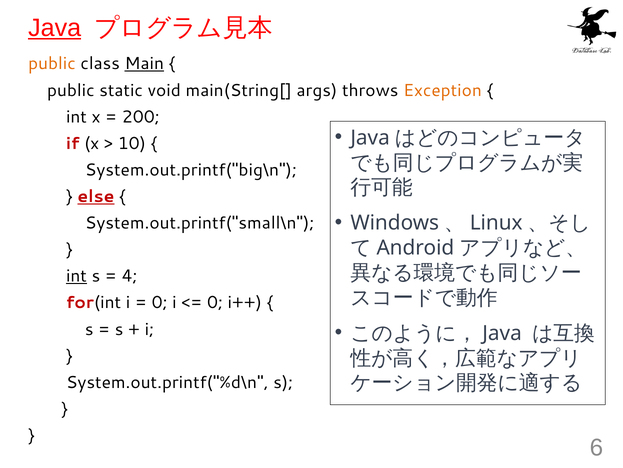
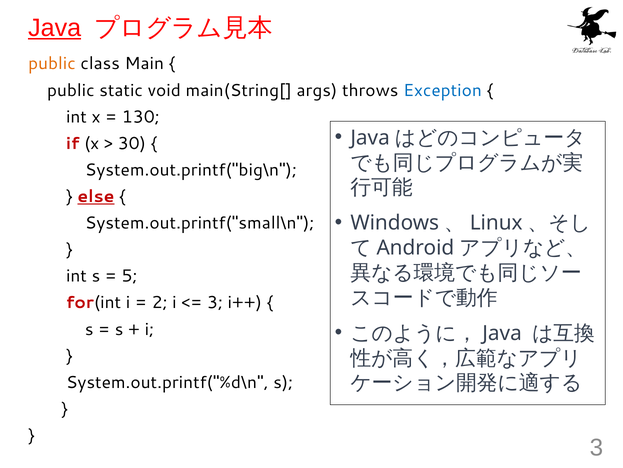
Main underline: present -> none (144, 64)
Exception colour: orange -> blue (443, 90)
200: 200 -> 130 (141, 117)
10: 10 -> 30 (132, 143)
int underline: present -> none (76, 276)
4: 4 -> 5 (129, 276)
0: 0 -> 2 (160, 302)
0: 0 -> 3 (215, 302)
6: 6 -> 3 (596, 447)
